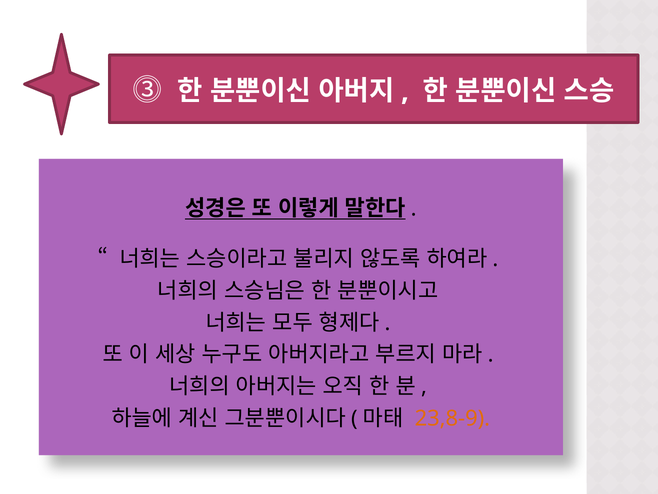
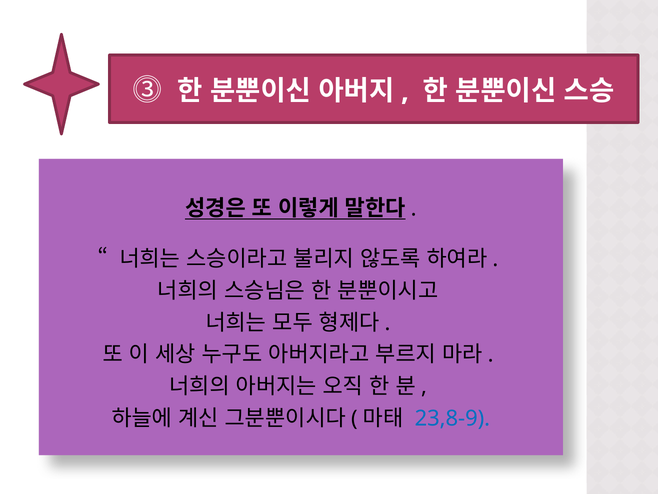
23,8-9 colour: orange -> blue (452, 418)
